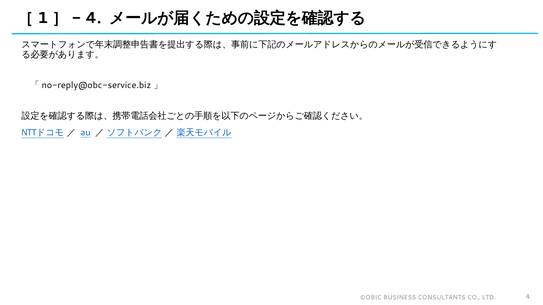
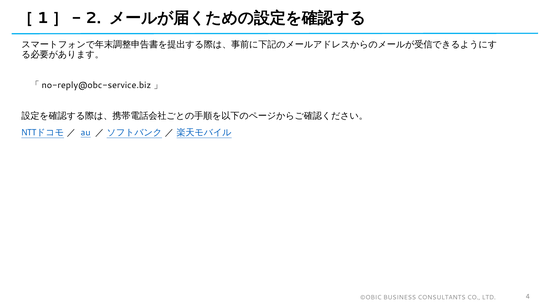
［1］- 4: 4 -> 2 (93, 18)
